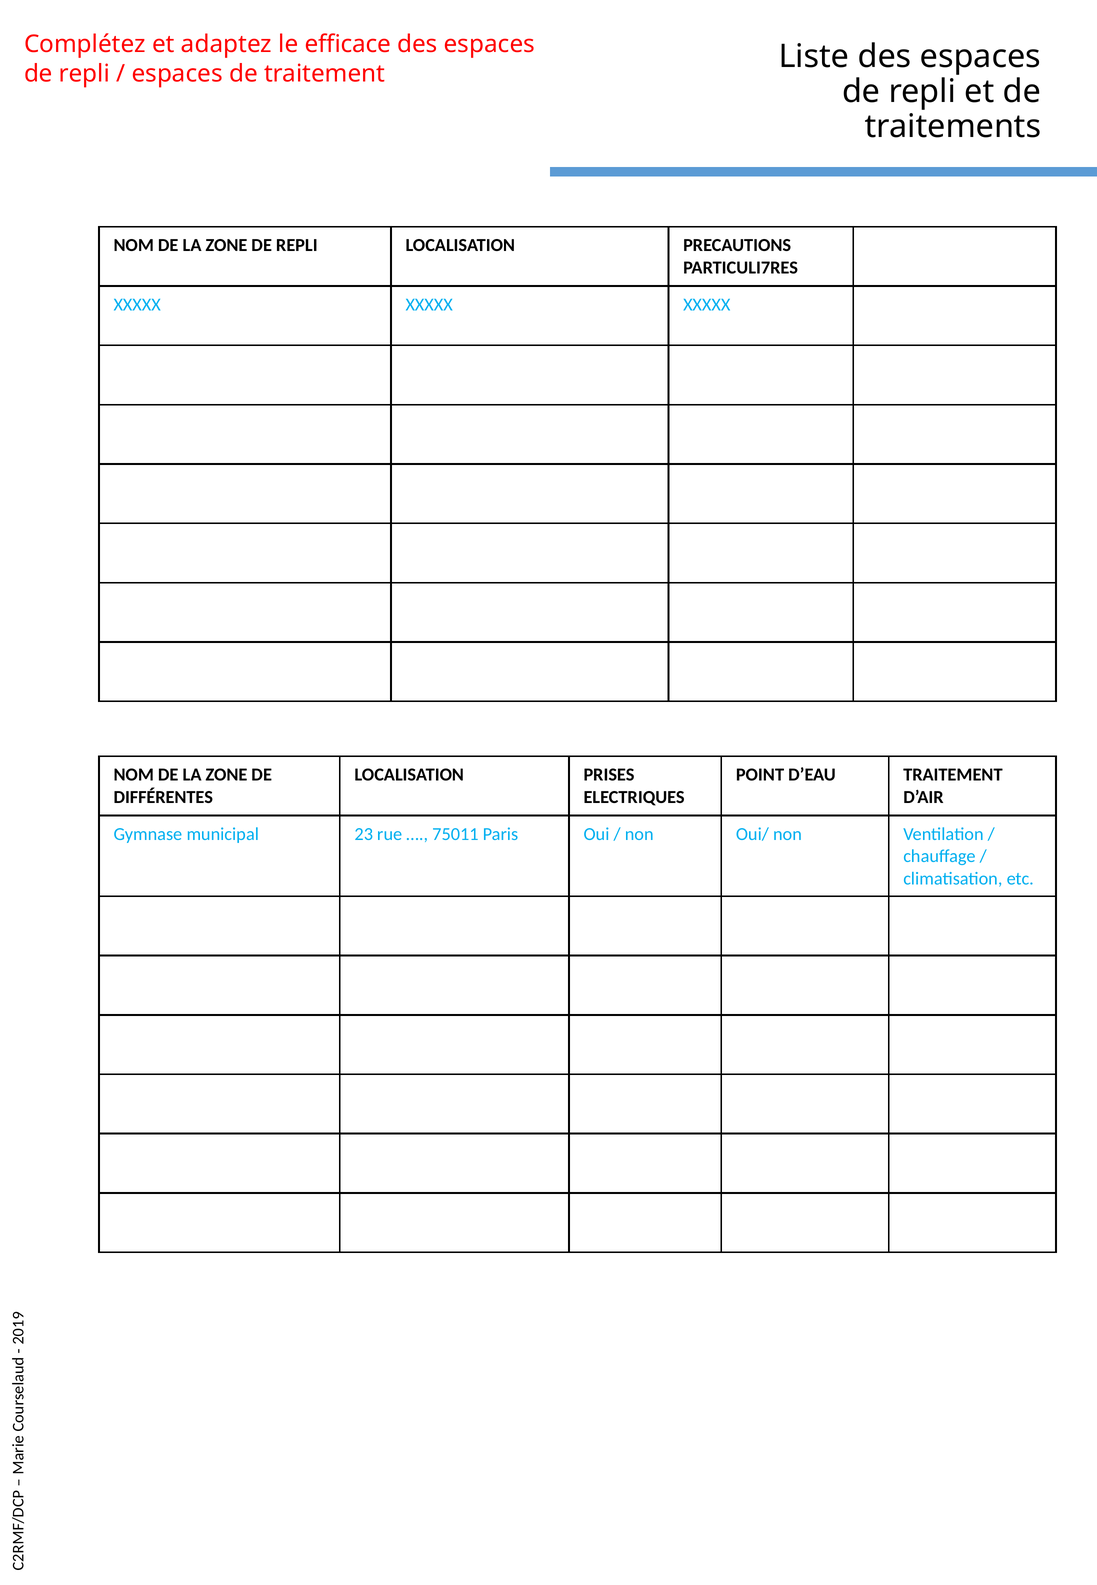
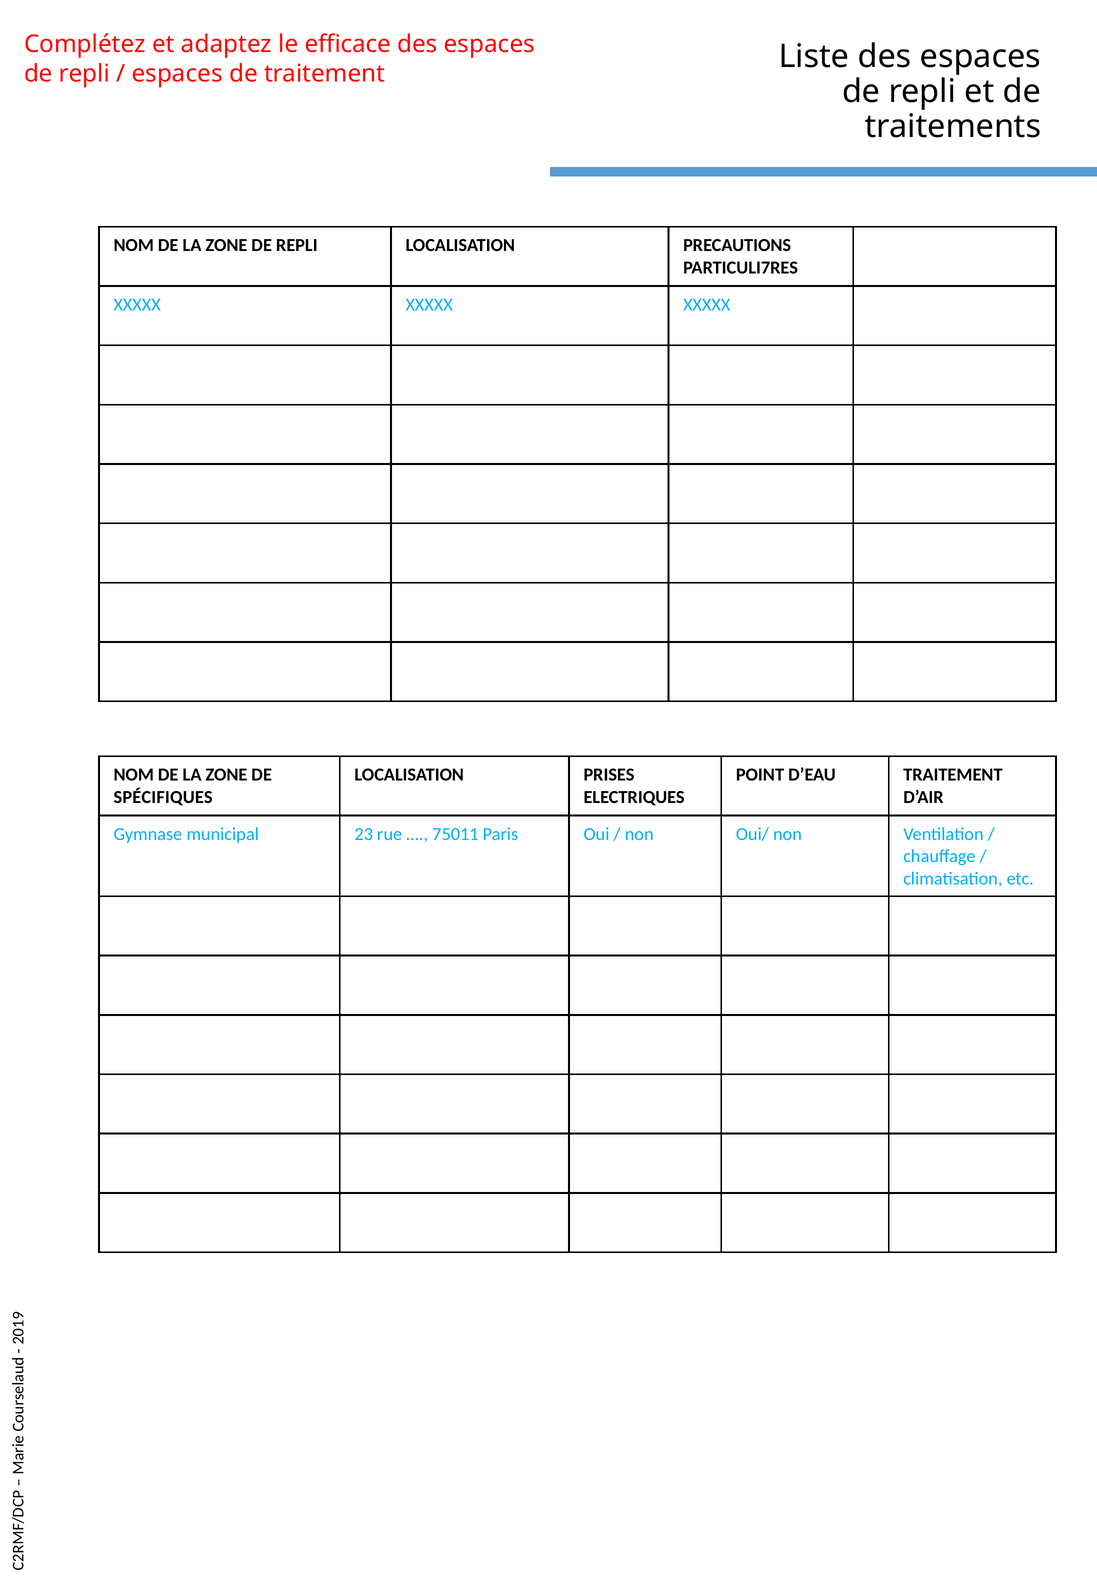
DIFFÉRENTES: DIFFÉRENTES -> SPÉCIFIQUES (163, 797)
